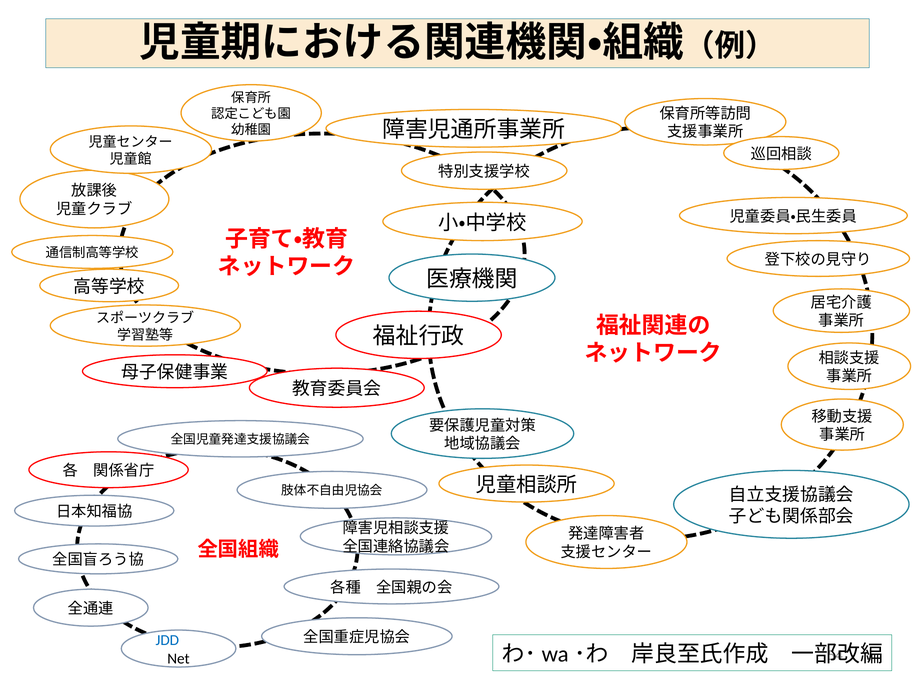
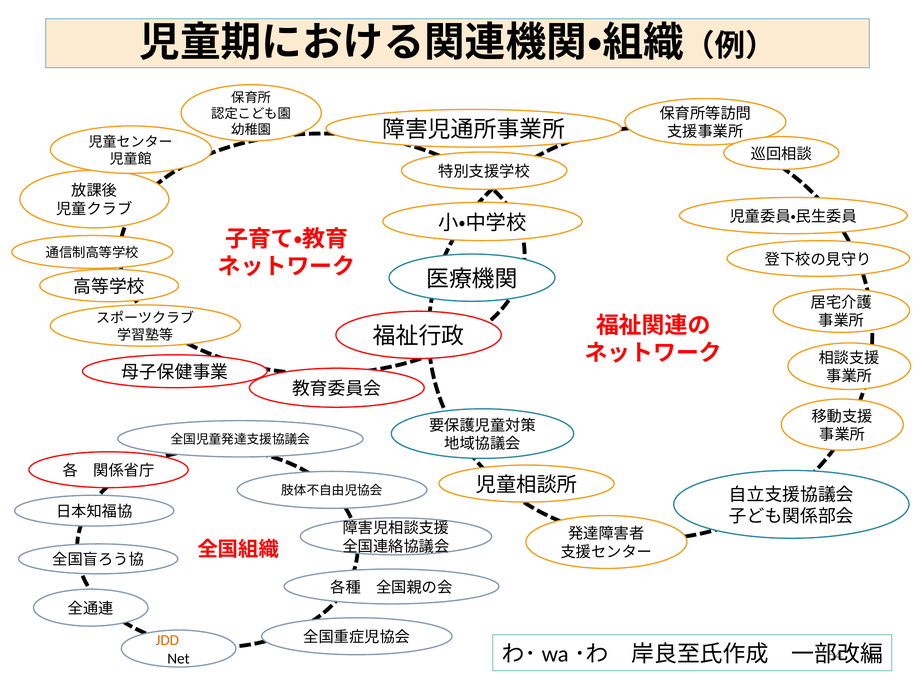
JDD colour: blue -> orange (167, 641)
